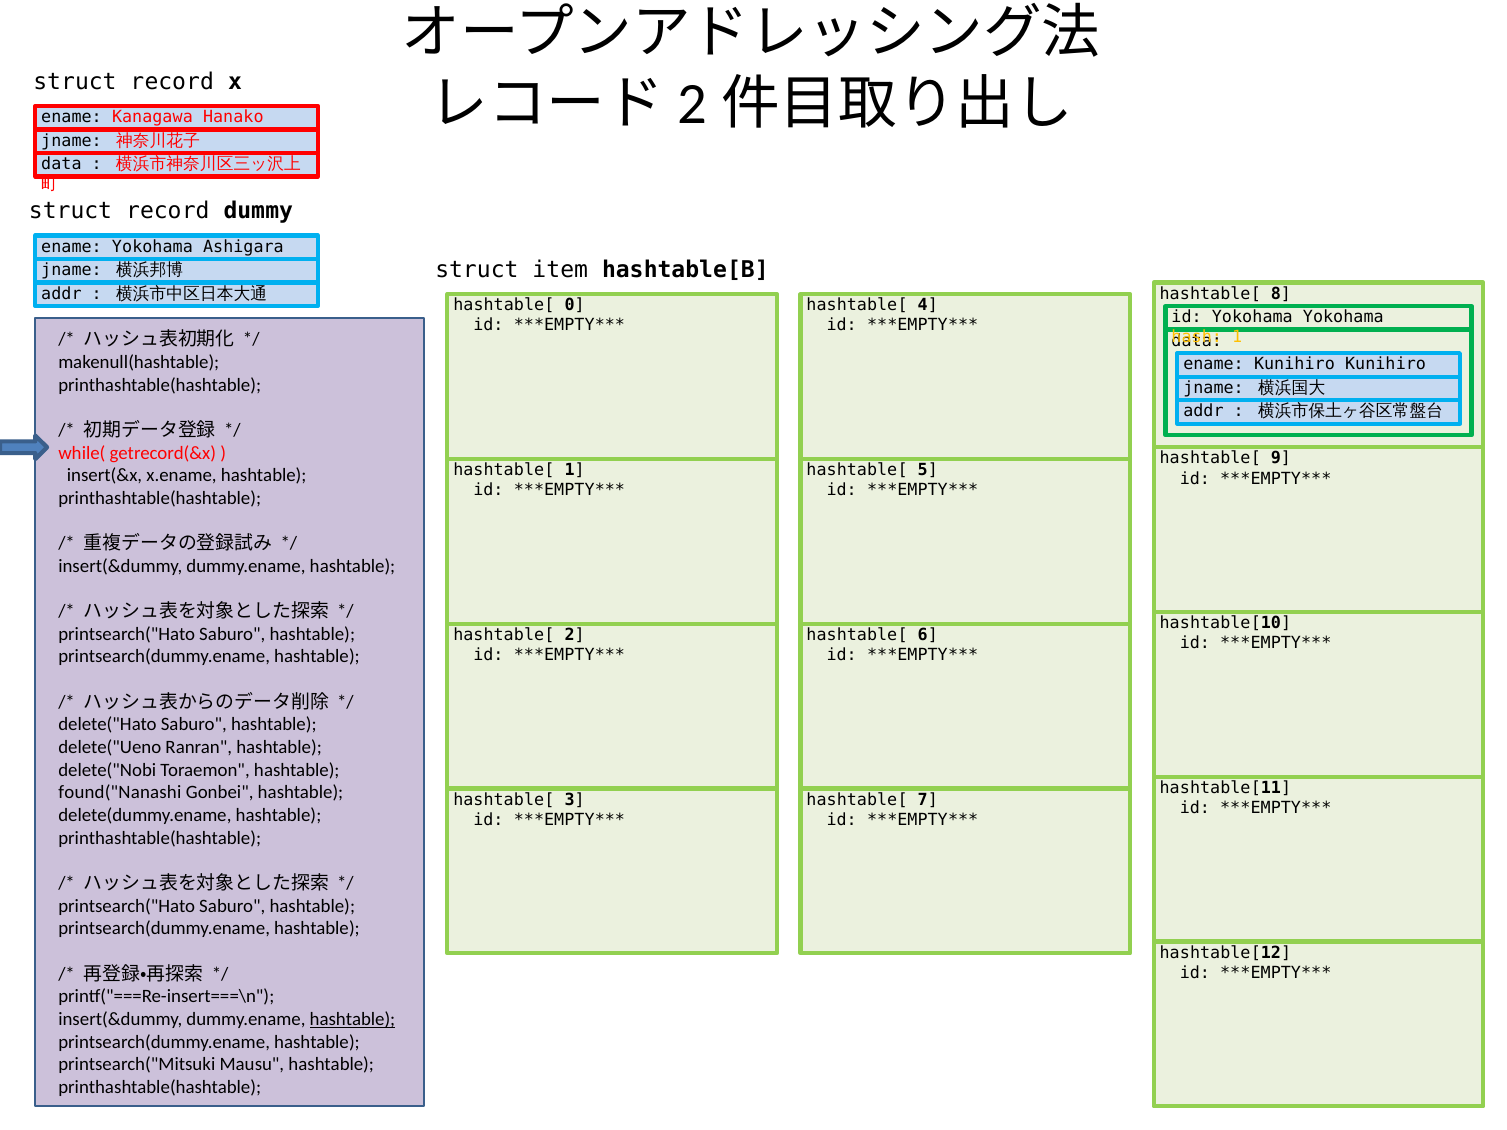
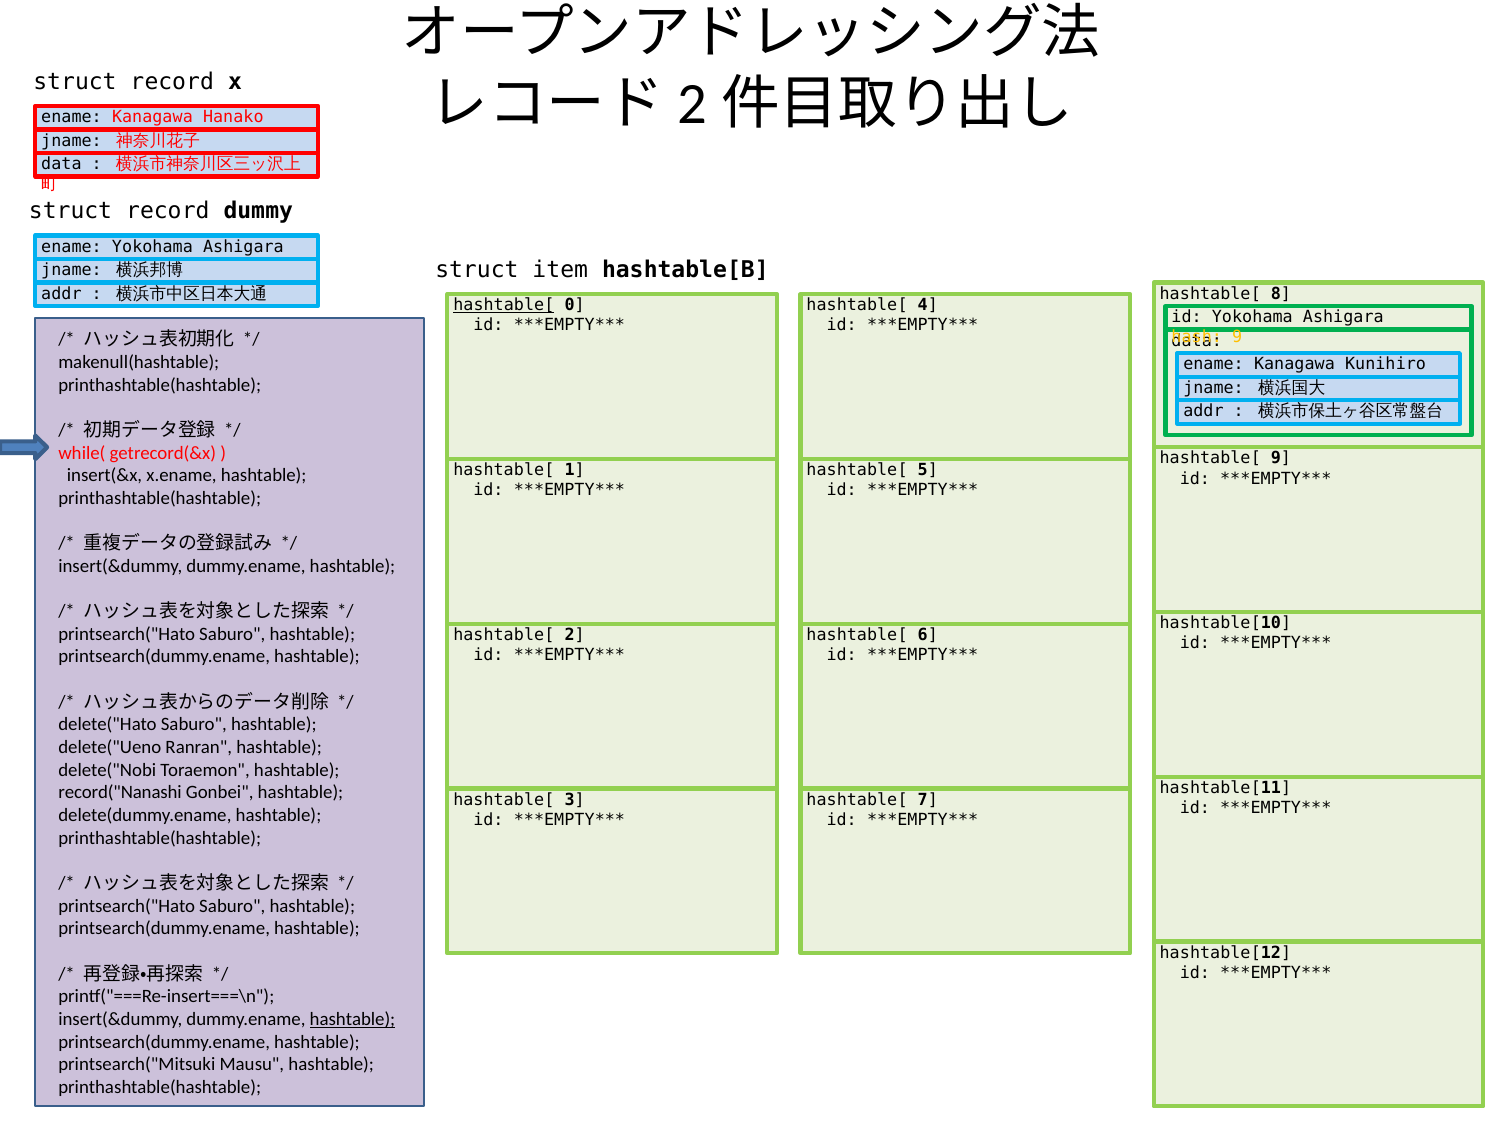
hashtable[ underline: none -> present (504, 305)
Yokohama: Yokohama -> Ashigara (1343, 317)
1: 1 -> 9 (1237, 337)
Kunihiro: Kunihiro -> Kanagawa (1294, 364)
found("Nanashi: found("Nanashi -> record("Nanashi (120, 793)
